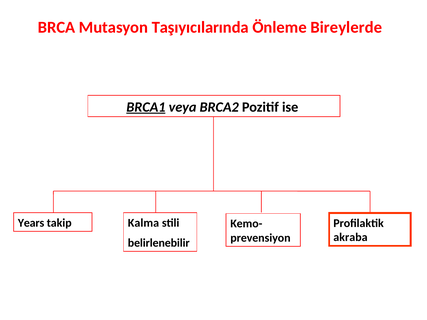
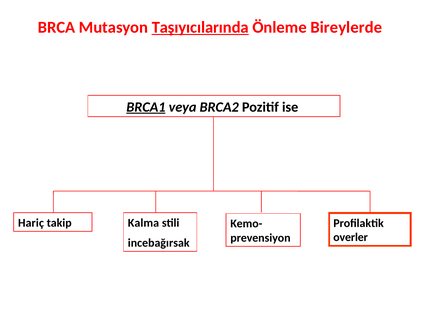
Taşıyıcılarında underline: none -> present (200, 28)
Years: Years -> Hariç (31, 223)
akraba: akraba -> overler (351, 238)
belirlenebilir: belirlenebilir -> incebağırsak (159, 243)
